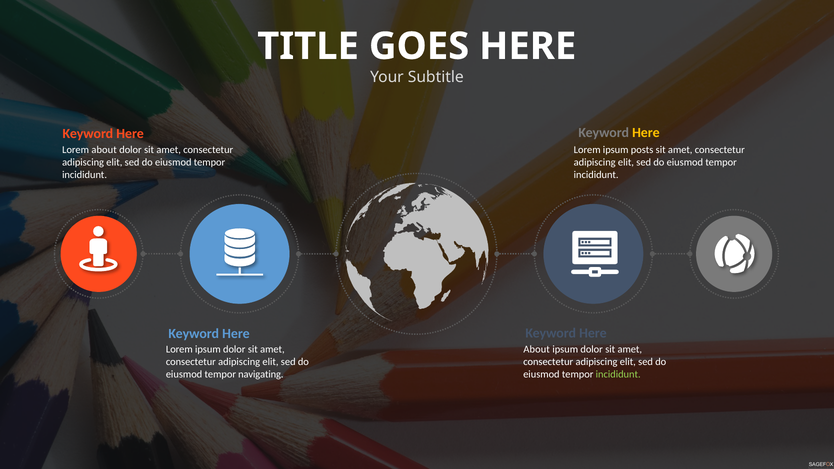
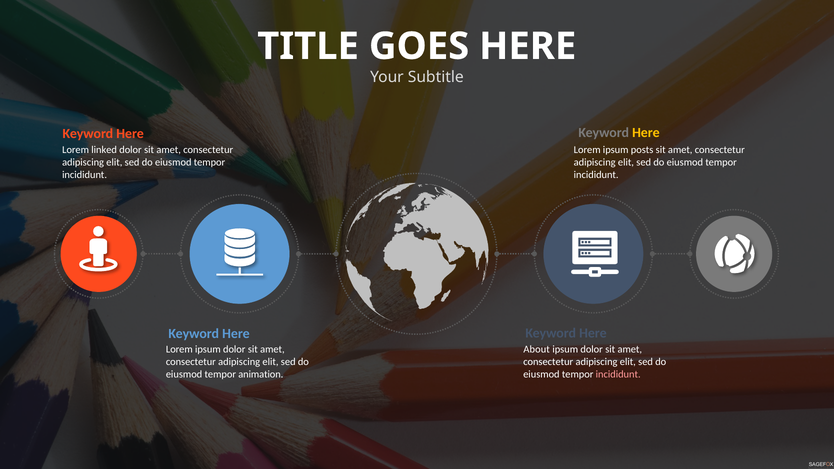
Lorem about: about -> linked (104, 150)
navigating: navigating -> animation (261, 375)
incididunt colour: light green -> pink (618, 375)
